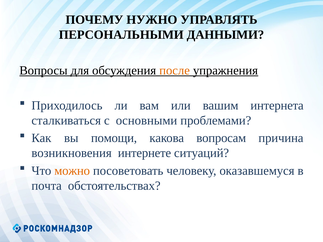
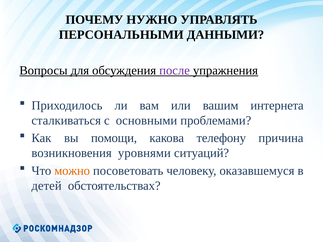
после colour: orange -> purple (175, 70)
вопросам: вопросам -> телефону (221, 138)
интернете: интернете -> уровнями (144, 153)
почта: почта -> детей (47, 186)
